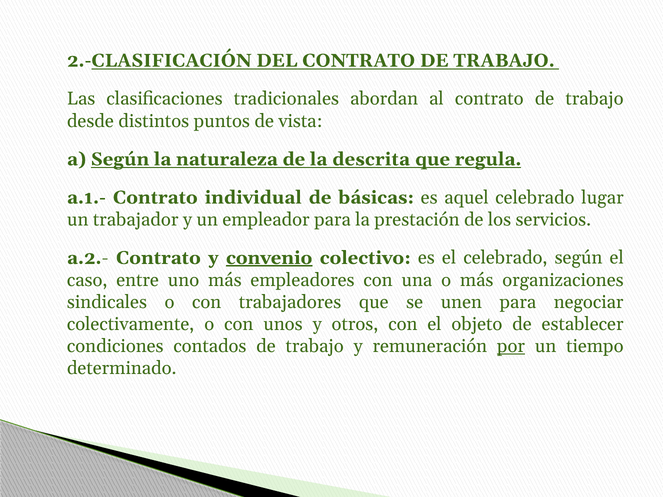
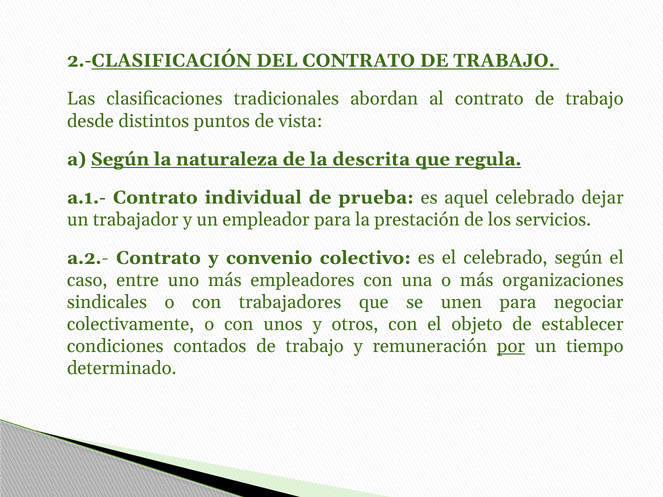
básicas: básicas -> prueba (376, 198)
lugar: lugar -> dejar (602, 198)
convenio underline: present -> none (269, 258)
